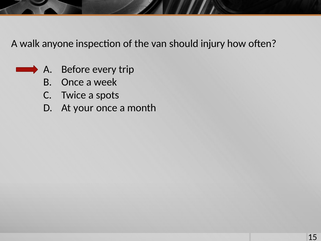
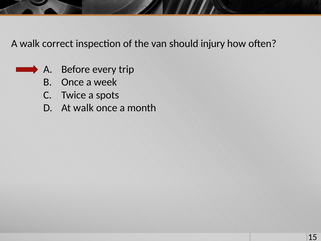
anyone: anyone -> correct (58, 44)
At your: your -> walk (83, 108)
